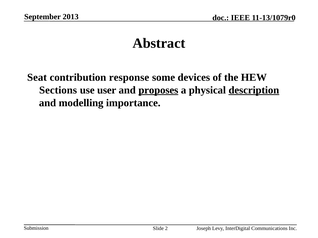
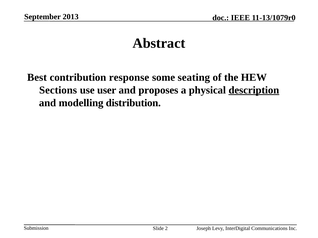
Seat: Seat -> Best (37, 78)
devices: devices -> seating (194, 78)
proposes underline: present -> none (158, 90)
importance: importance -> distribution (133, 103)
